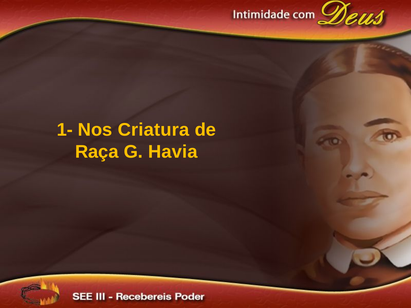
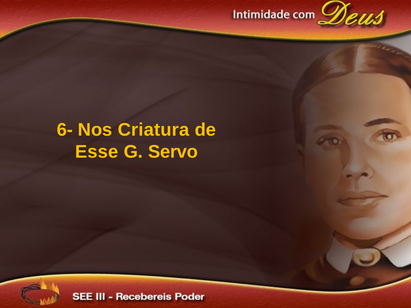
1-: 1- -> 6- (65, 130)
Raça: Raça -> Esse (97, 152)
Havia: Havia -> Servo (173, 152)
